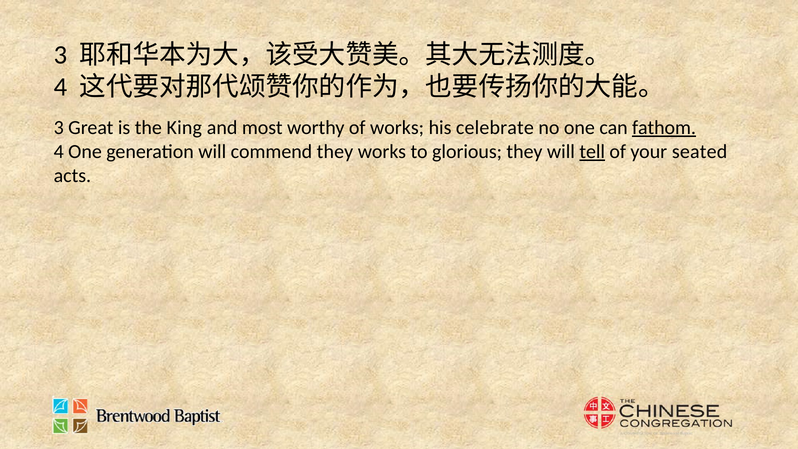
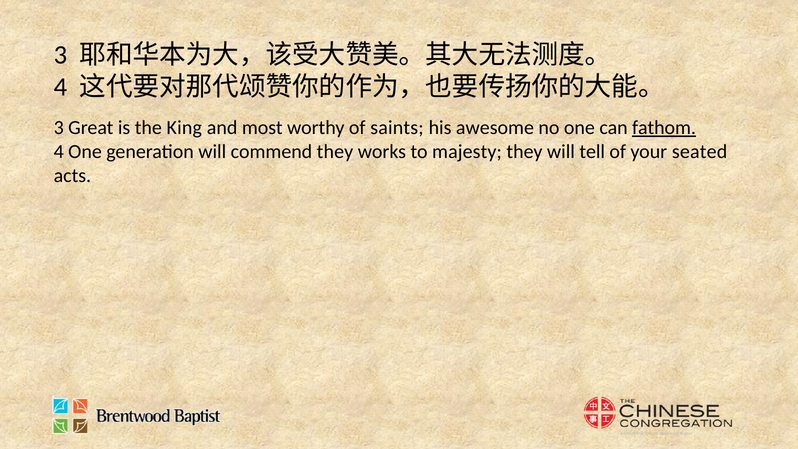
of works: works -> saints (397, 128)
celebrate: celebrate -> awesome (495, 128)
glorious: glorious -> majesty (467, 152)
tell underline: present -> none (592, 152)
